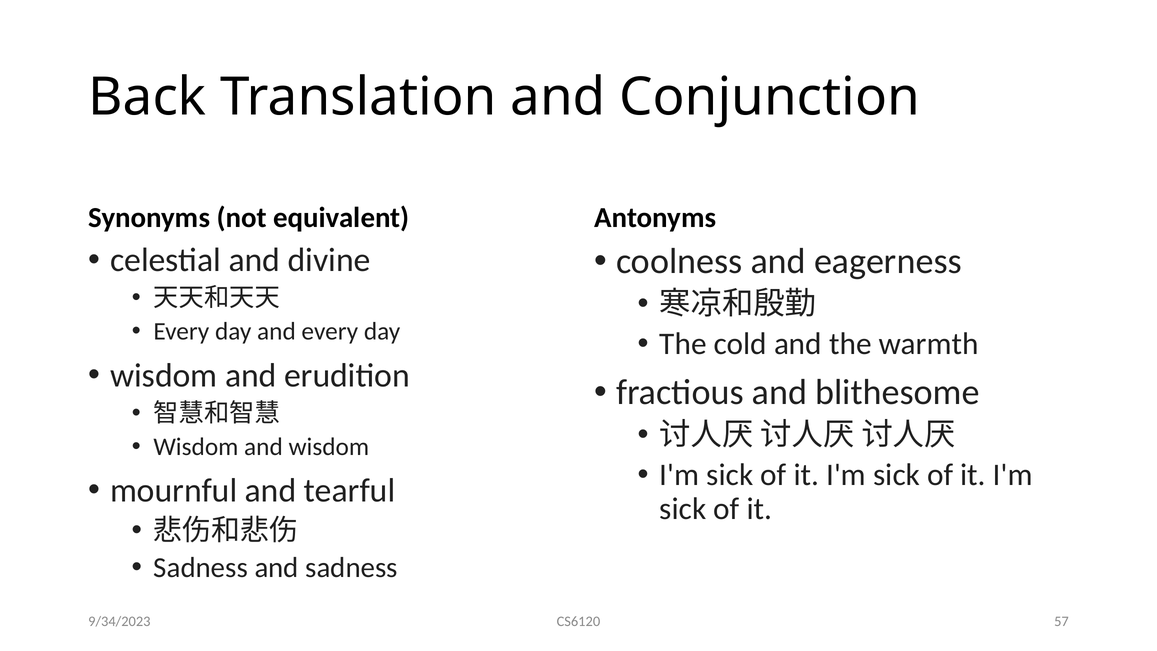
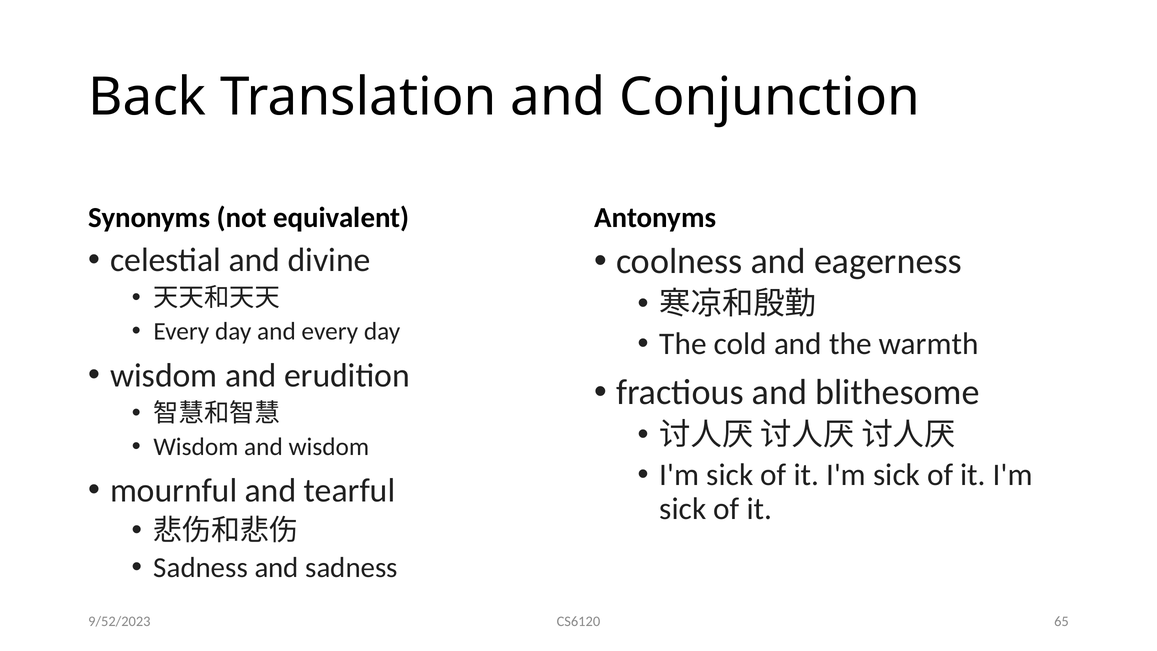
57: 57 -> 65 (1061, 621)
9/34/2023: 9/34/2023 -> 9/52/2023 (119, 622)
